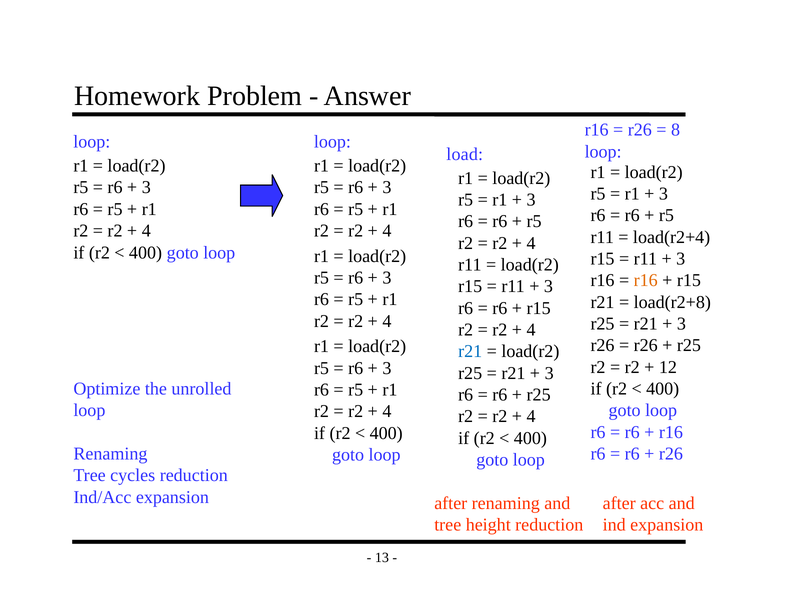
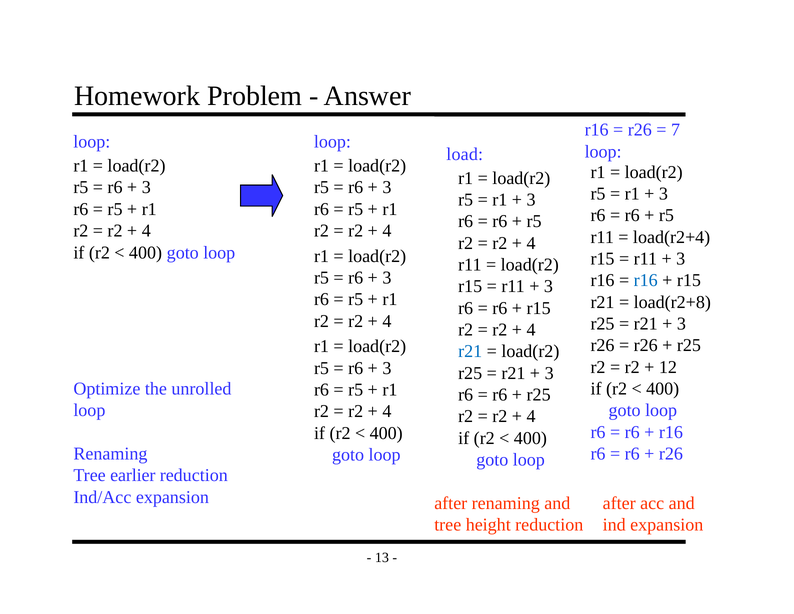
8: 8 -> 7 (676, 130)
r16 colour: orange -> blue (646, 280)
cycles: cycles -> earlier (133, 475)
